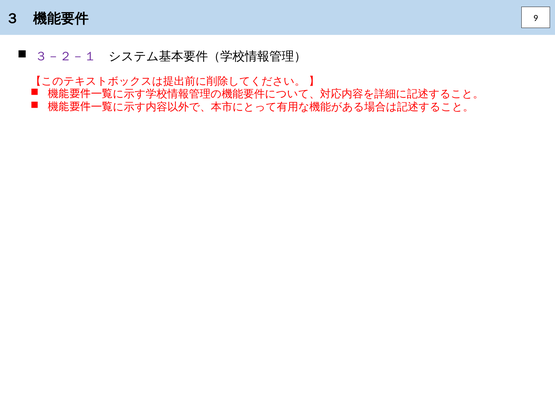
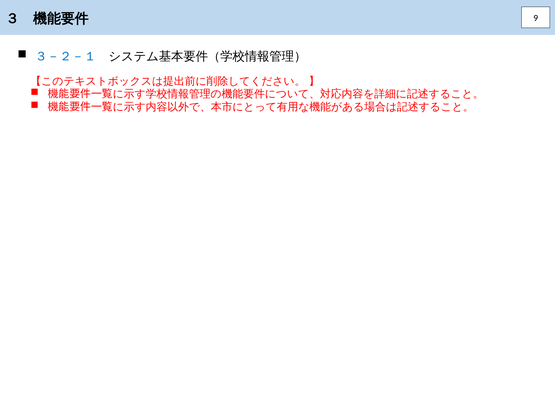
３－２－１ colour: purple -> blue (66, 57)
